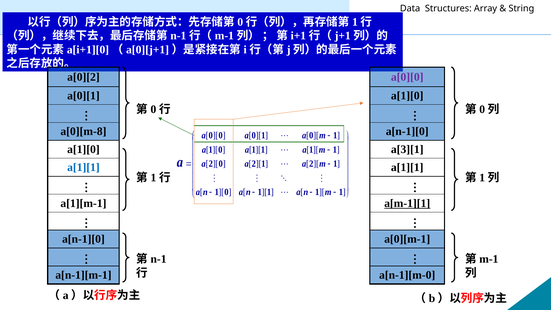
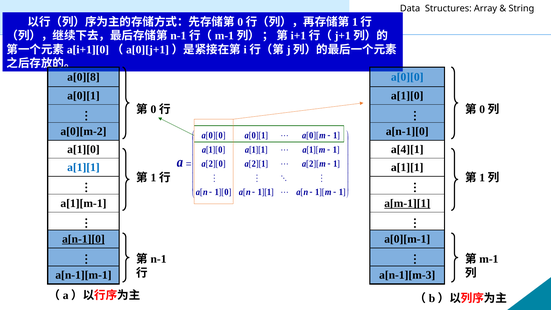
a[0][2: a[0][2 -> a[0][8 (83, 77)
a[0][0 colour: purple -> blue (407, 77)
a[0][m-8: a[0][m-8 -> a[0][m-2 (83, 131)
a[3][1: a[3][1 -> a[4][1 (407, 149)
a[n-1][0 underline: none -> present (83, 239)
a[n-1][m-0: a[n-1][m-0 -> a[n-1][m-3 (407, 275)
